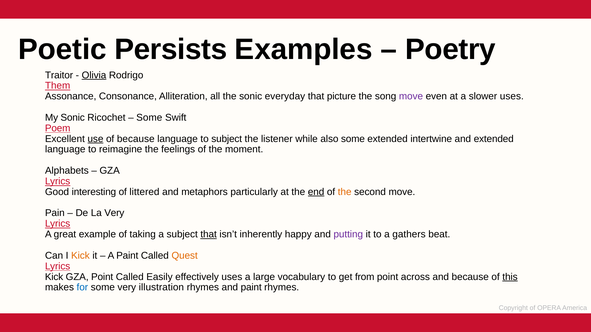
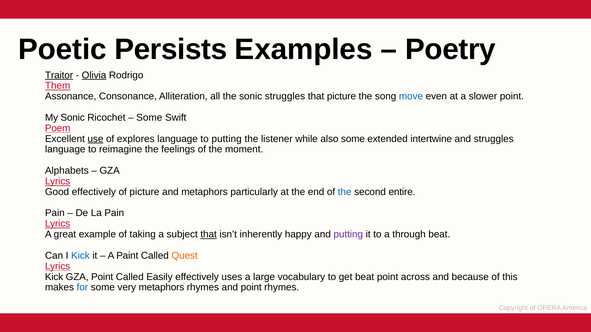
Traitor underline: none -> present (59, 75)
sonic everyday: everyday -> struggles (285, 96)
move colour: purple -> blue (411, 96)
slower uses: uses -> point (512, 96)
of because: because -> explores (136, 139)
to subject: subject -> putting (227, 139)
and extended: extended -> struggles (494, 139)
Good interesting: interesting -> effectively (94, 192)
of littered: littered -> picture (144, 192)
end underline: present -> none (316, 192)
the colour: orange -> blue (345, 192)
second move: move -> entire (402, 192)
La Very: Very -> Pain (114, 213)
gathers: gathers -> through (409, 235)
Kick colour: orange -> blue (80, 256)
get from: from -> beat (365, 277)
this underline: present -> none (510, 277)
very illustration: illustration -> metaphors (161, 288)
and paint: paint -> point (251, 288)
